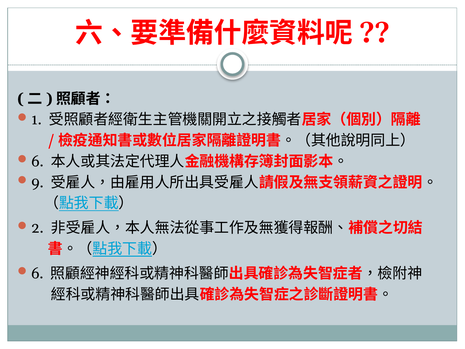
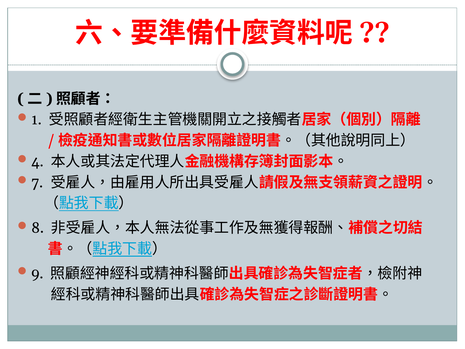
6: 6 -> 4 (37, 161)
9: 9 -> 7 (37, 182)
2: 2 -> 8 (38, 228)
6: 6 -> 9 (37, 273)
